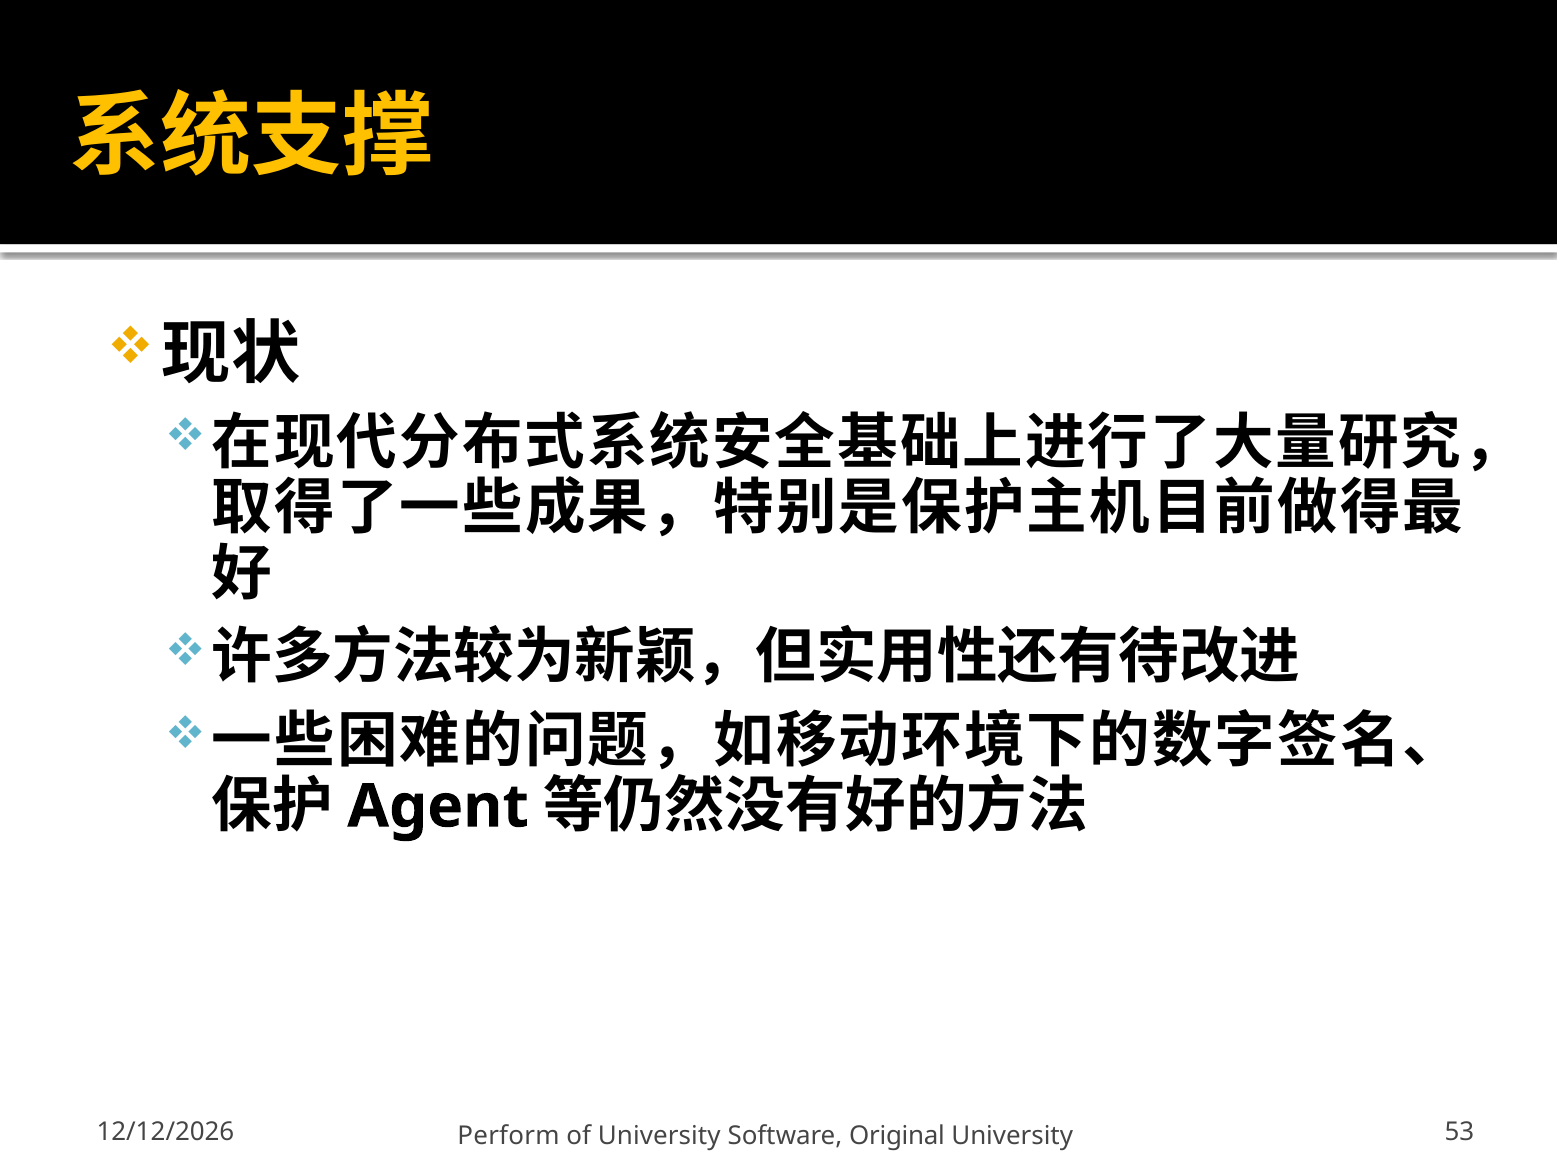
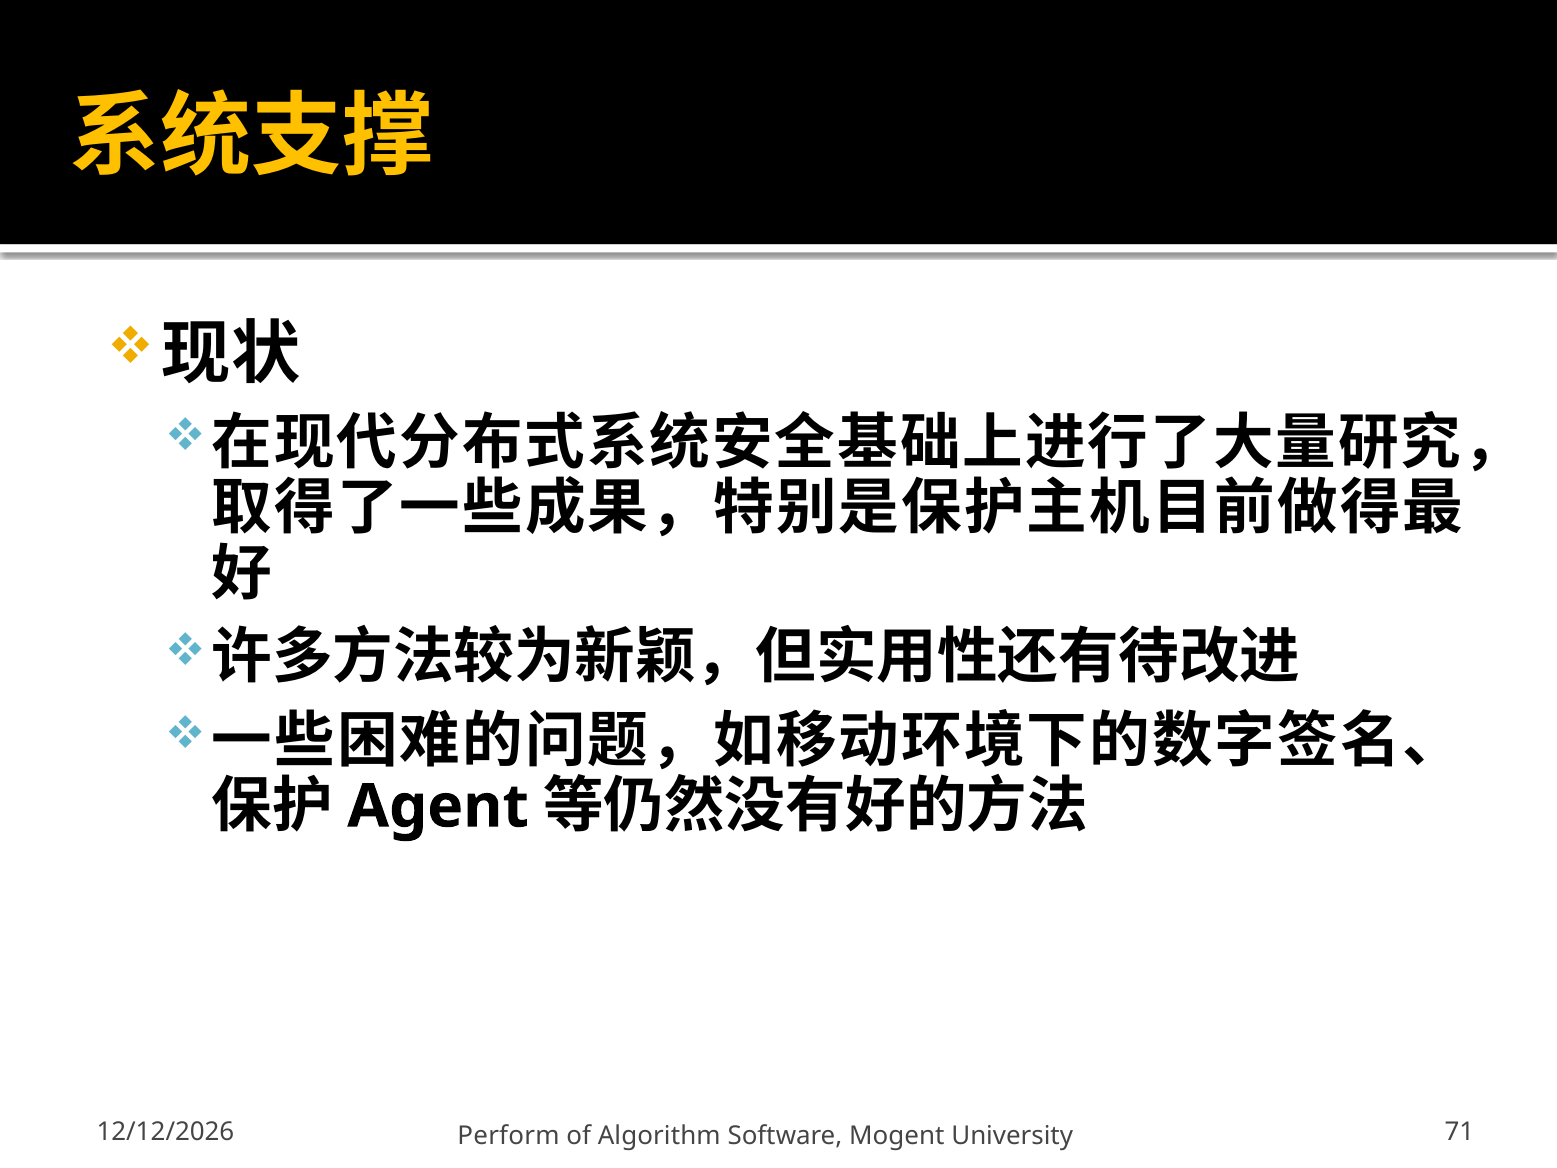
of University: University -> Algorithm (659, 1136)
Original: Original -> Mogent (897, 1136)
53: 53 -> 71 (1459, 1132)
